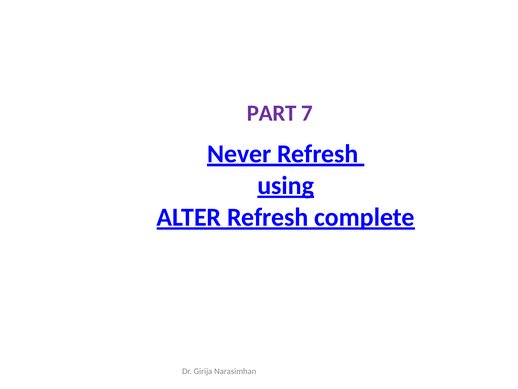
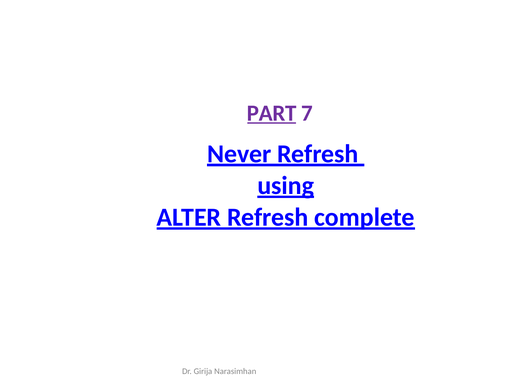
PART underline: none -> present (272, 113)
